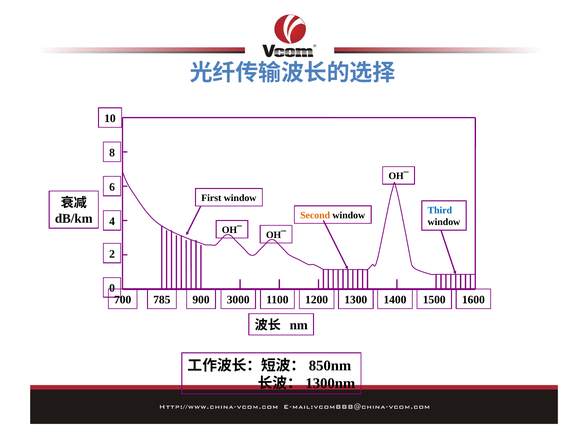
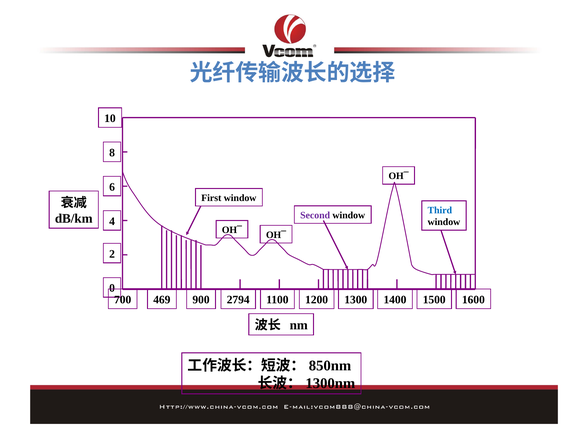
Second colour: orange -> purple (315, 215)
785: 785 -> 469 (162, 300)
3000: 3000 -> 2794 (238, 300)
